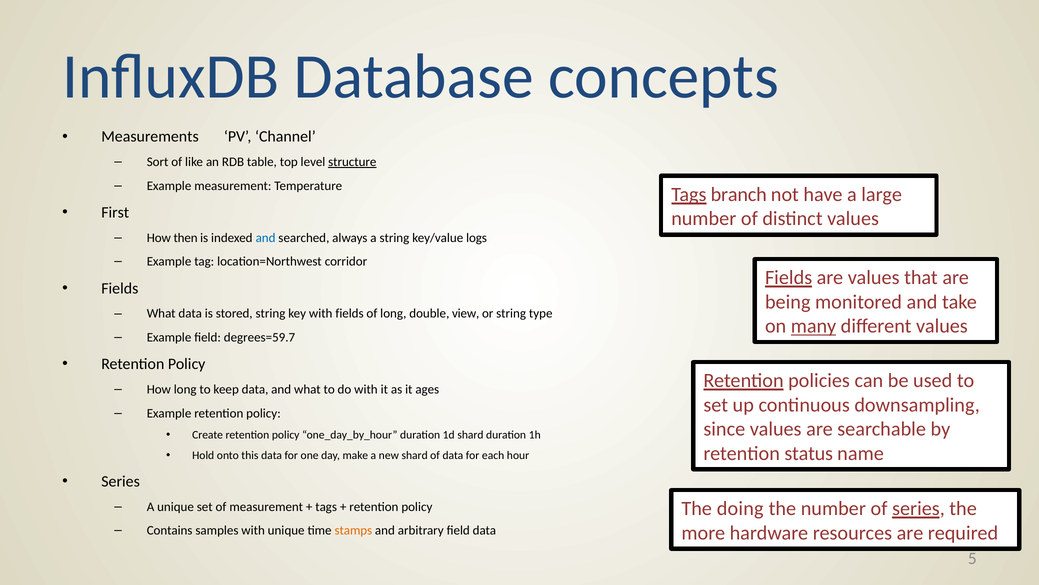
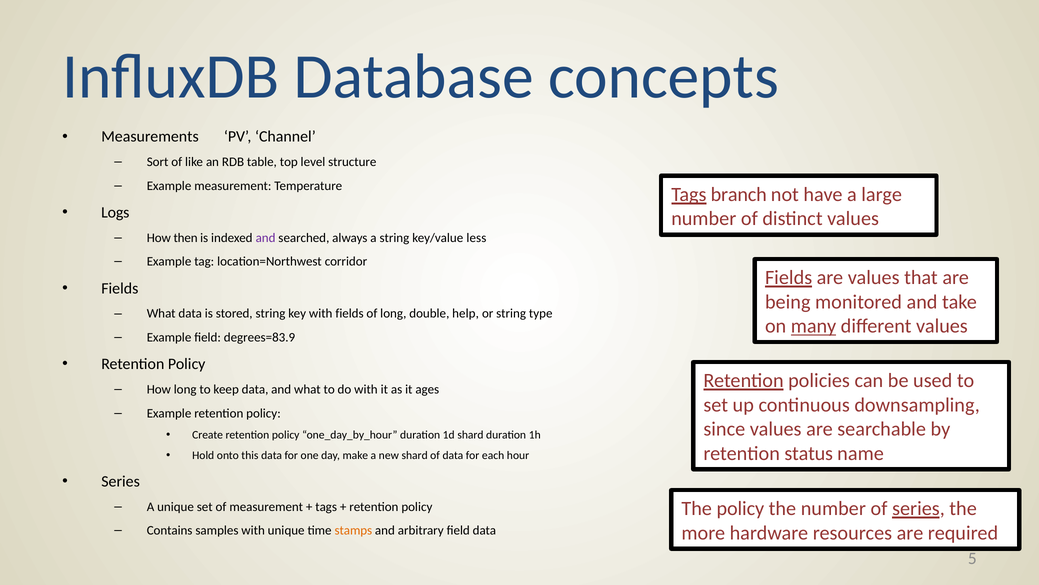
structure underline: present -> none (352, 162)
First: First -> Logs (115, 212)
and colour: blue -> purple (266, 238)
logs: logs -> less (476, 238)
view: view -> help (466, 313)
degrees=59.7: degrees=59.7 -> degrees=83.9 (259, 337)
The doing: doing -> policy (740, 508)
